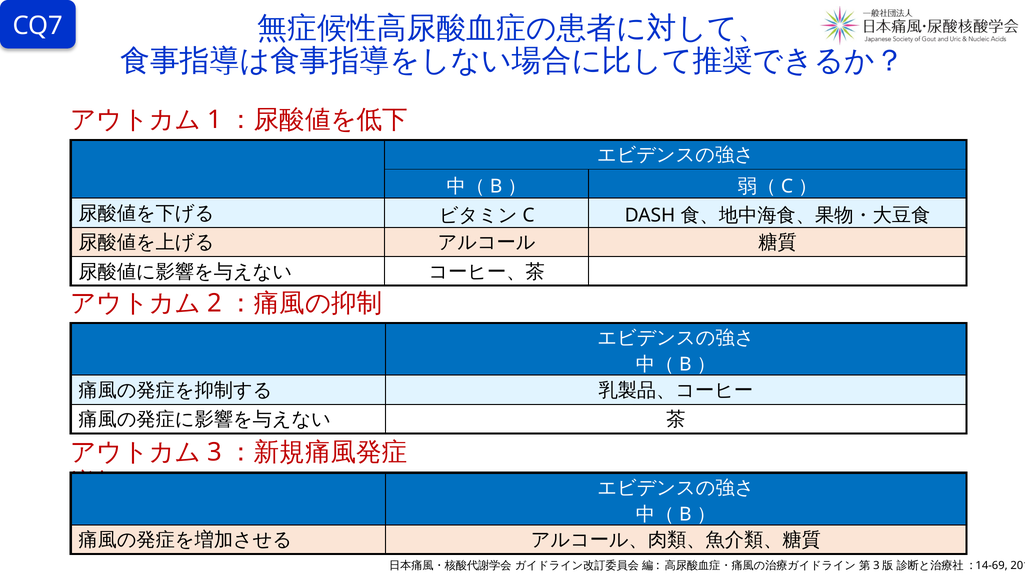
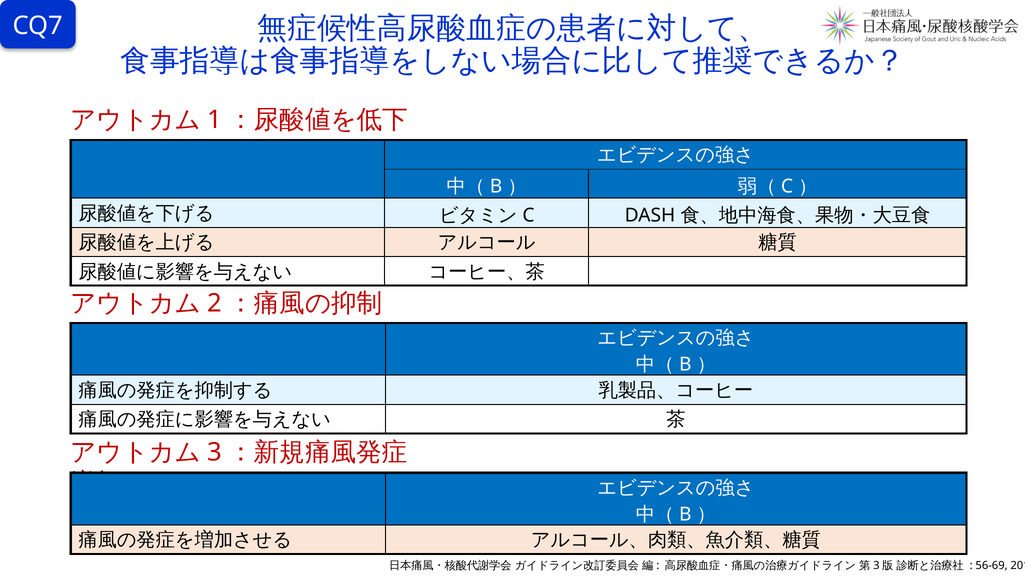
14-69: 14-69 -> 56-69 (992, 565)
